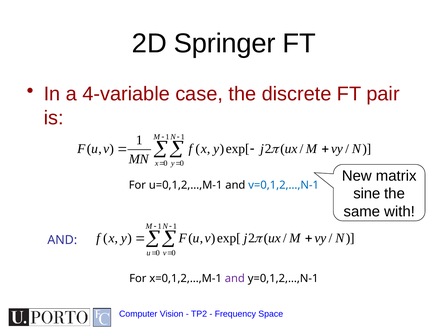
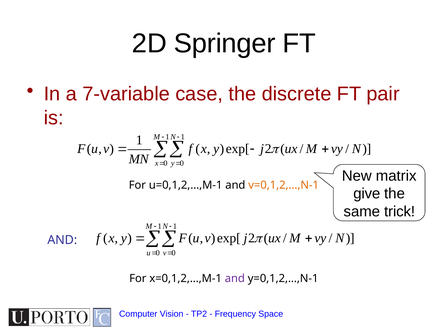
4-variable: 4-variable -> 7-variable (126, 94)
v=0,1,2,…,N-1 colour: blue -> orange (284, 185)
sine: sine -> give (367, 194)
with: with -> trick (400, 212)
